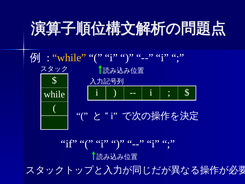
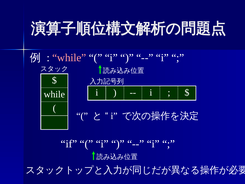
while colour: yellow -> pink (69, 58)
